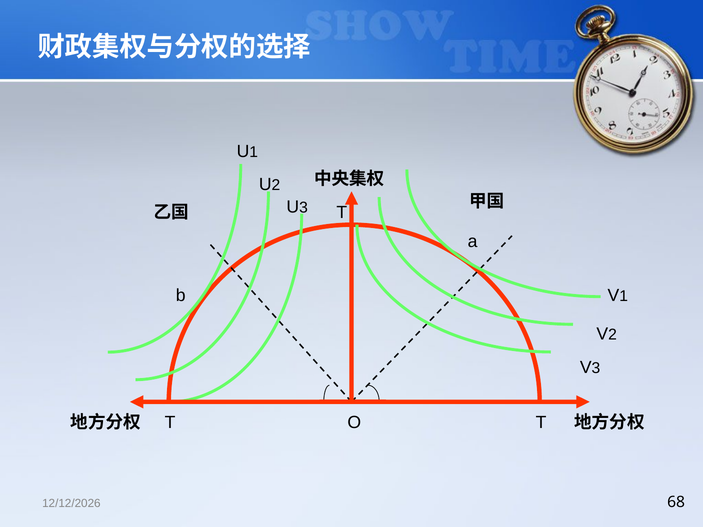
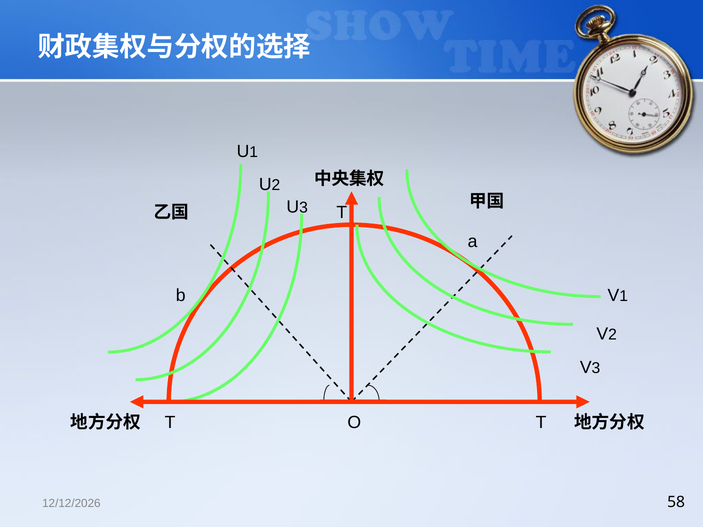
68: 68 -> 58 (676, 503)
